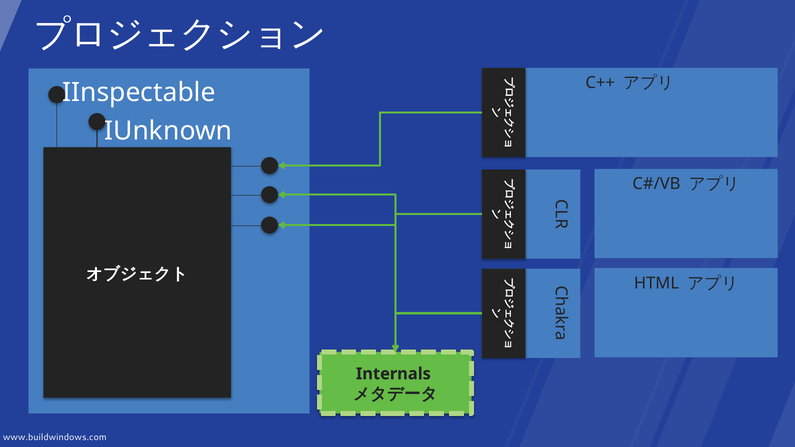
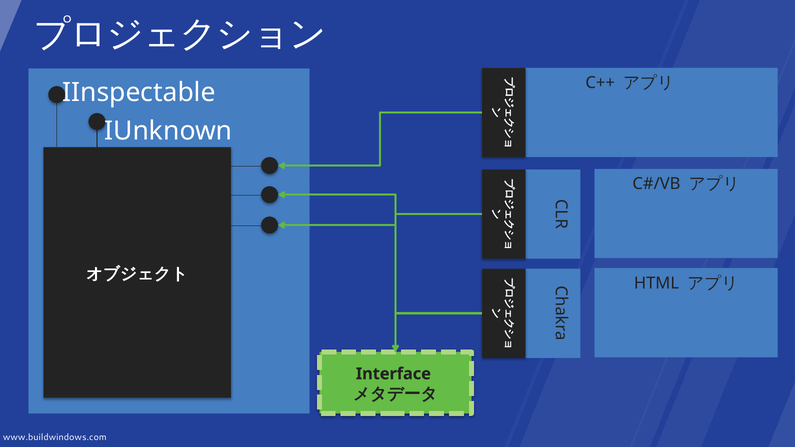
Internals: Internals -> Interface (393, 374)
